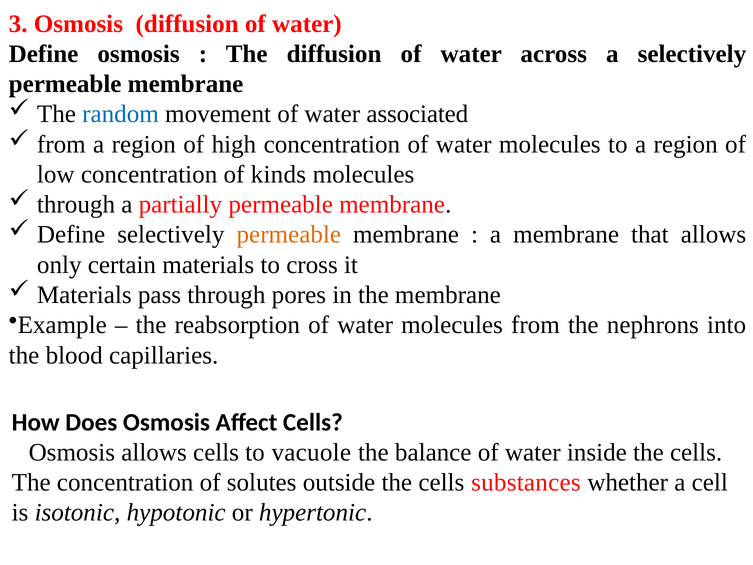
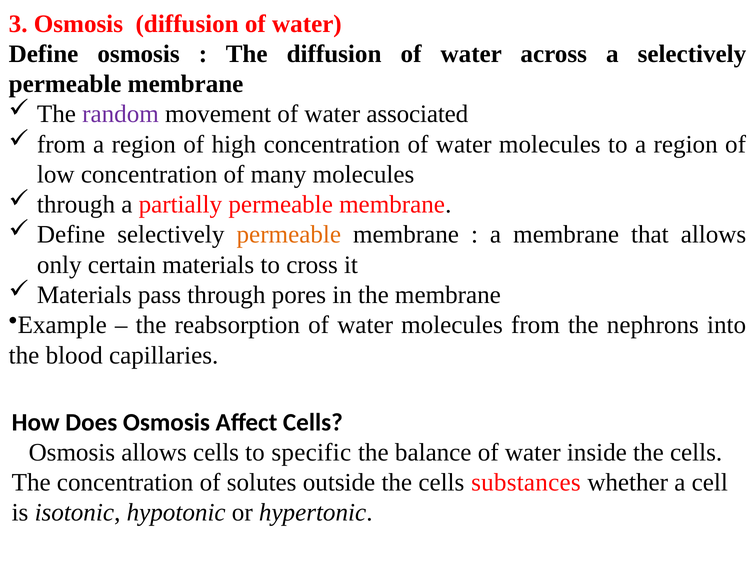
random colour: blue -> purple (120, 114)
kinds: kinds -> many (279, 174)
vacuole: vacuole -> specific (311, 452)
